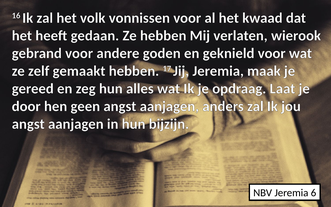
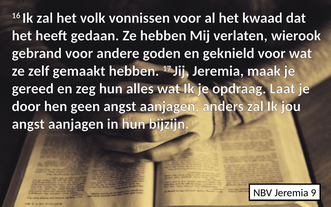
6: 6 -> 9 (313, 193)
